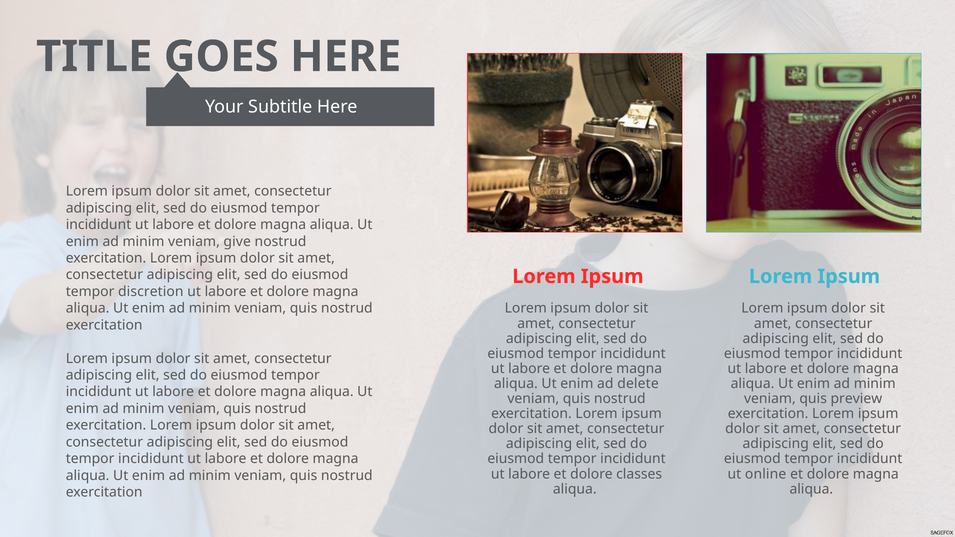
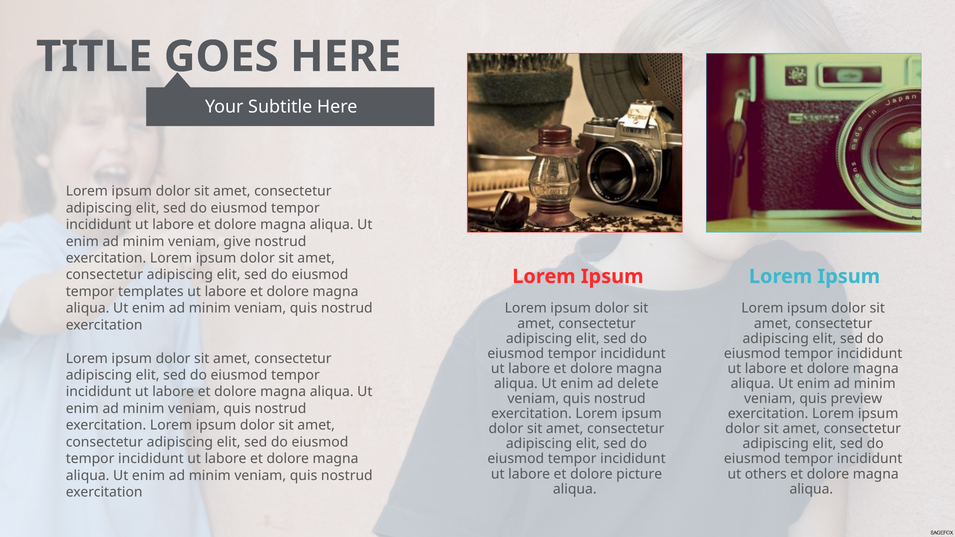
discretion: discretion -> templates (151, 292)
classes: classes -> picture (639, 474)
online: online -> others (766, 474)
